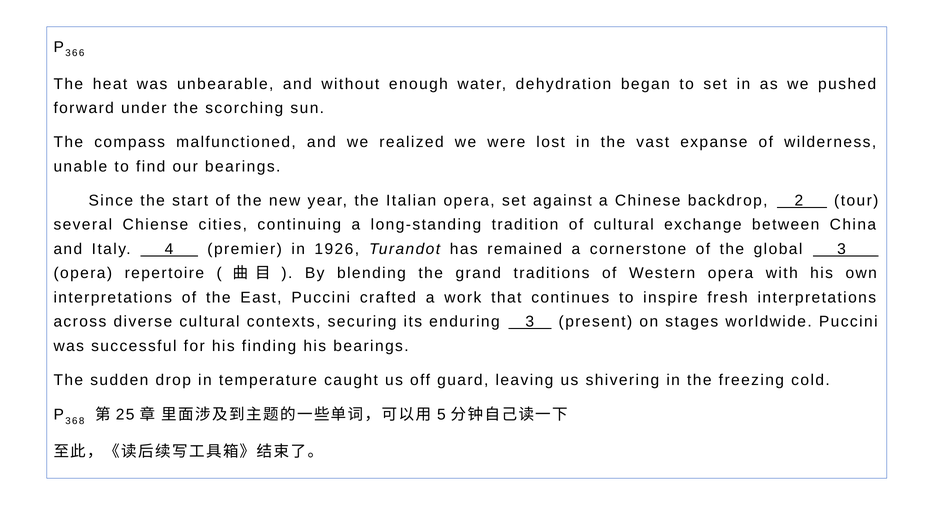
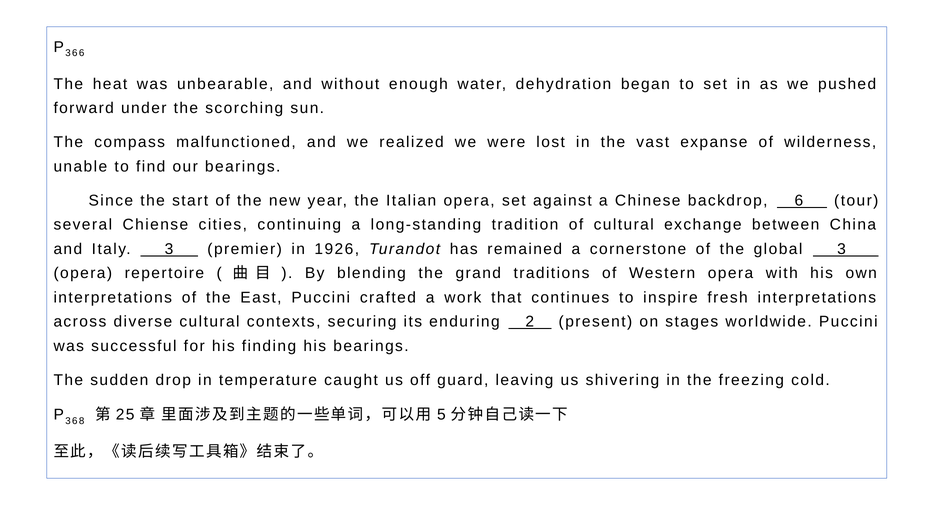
2: 2 -> 6 (799, 201)
Italy 4: 4 -> 3 (169, 249)
enduring 3: 3 -> 2 (530, 322)
